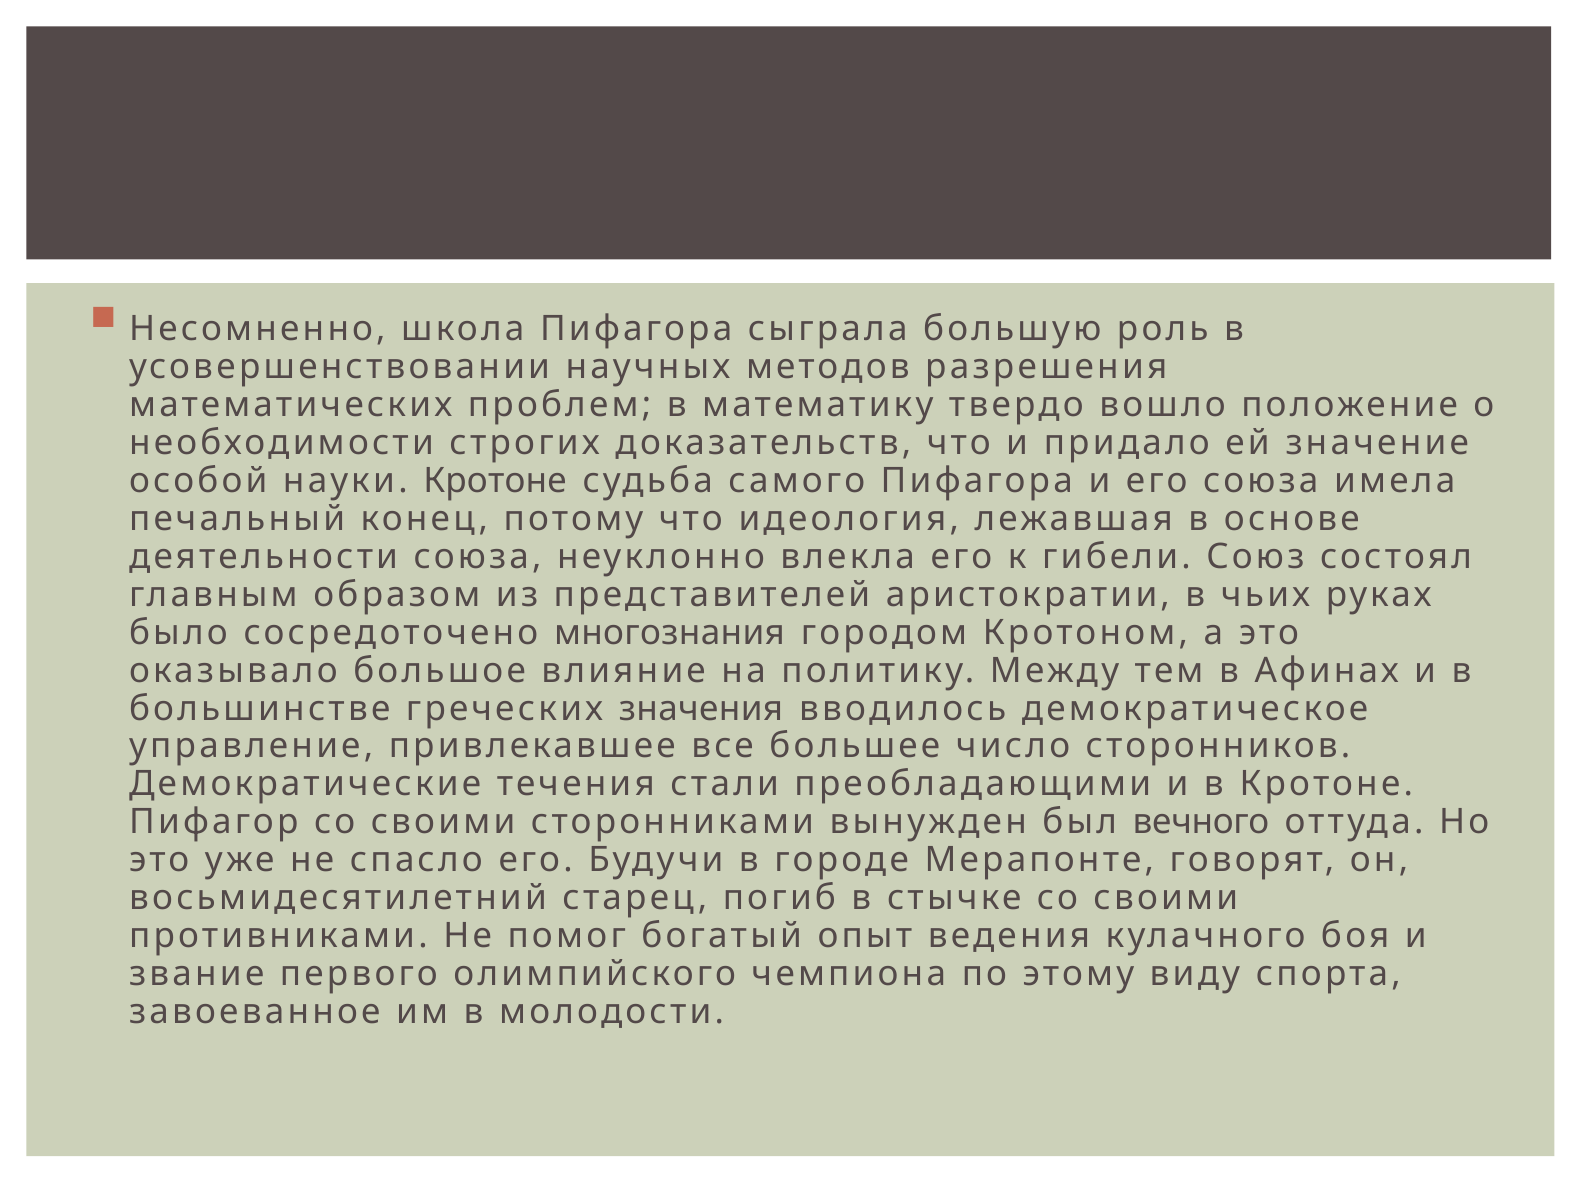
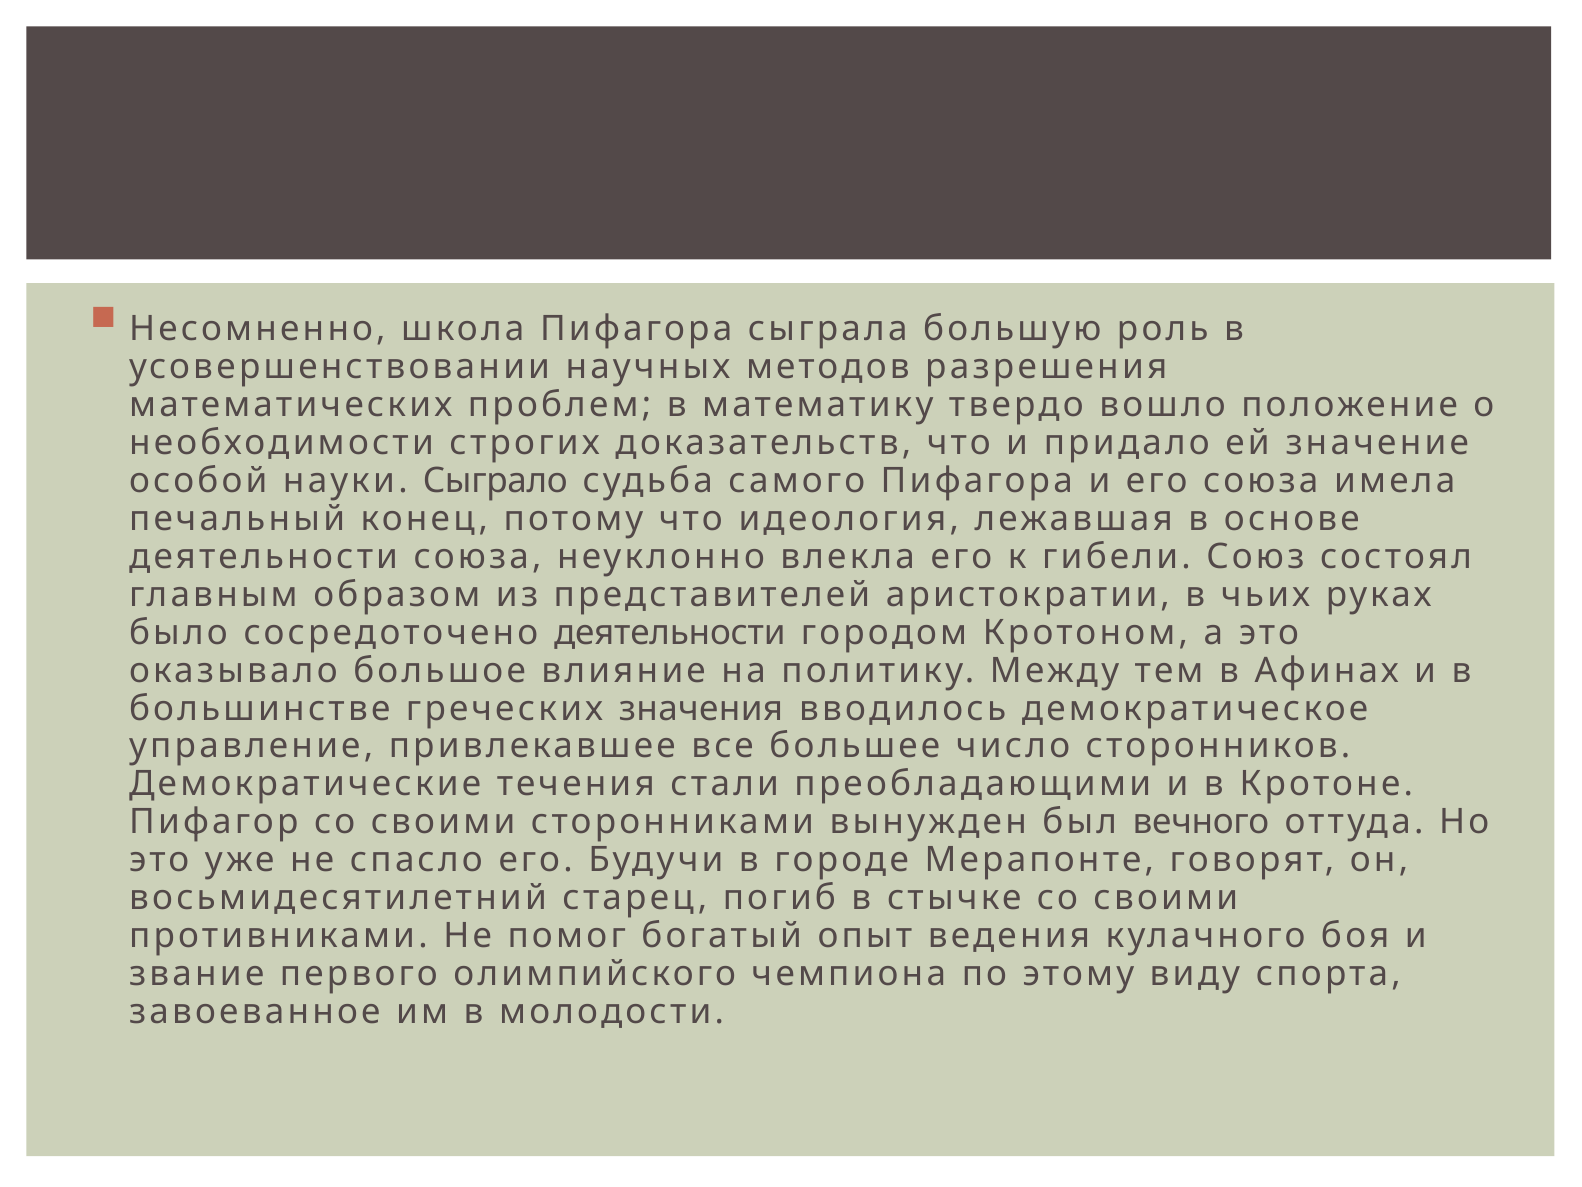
науки Кротоне: Кротоне -> Сыграло (495, 481)
сосредоточено многознания: многознания -> деятельности (670, 632)
